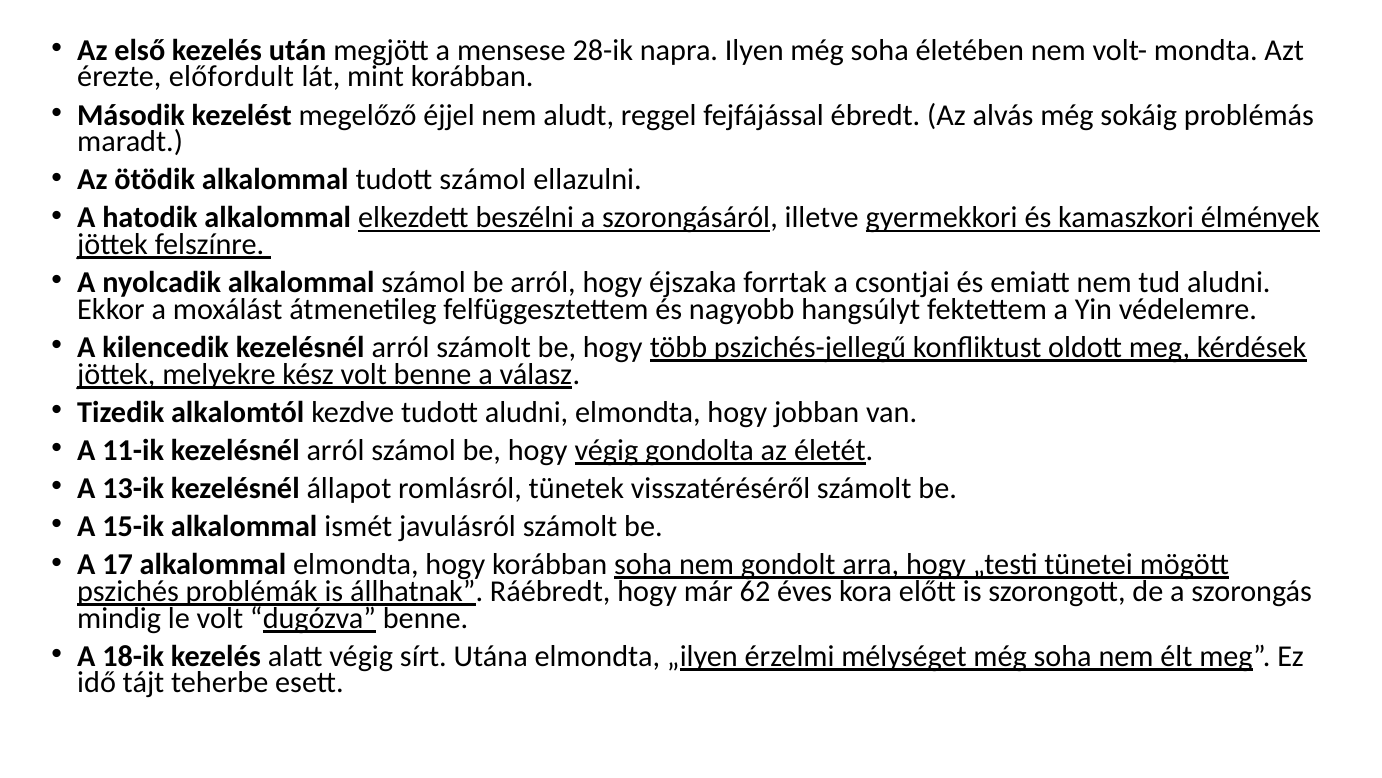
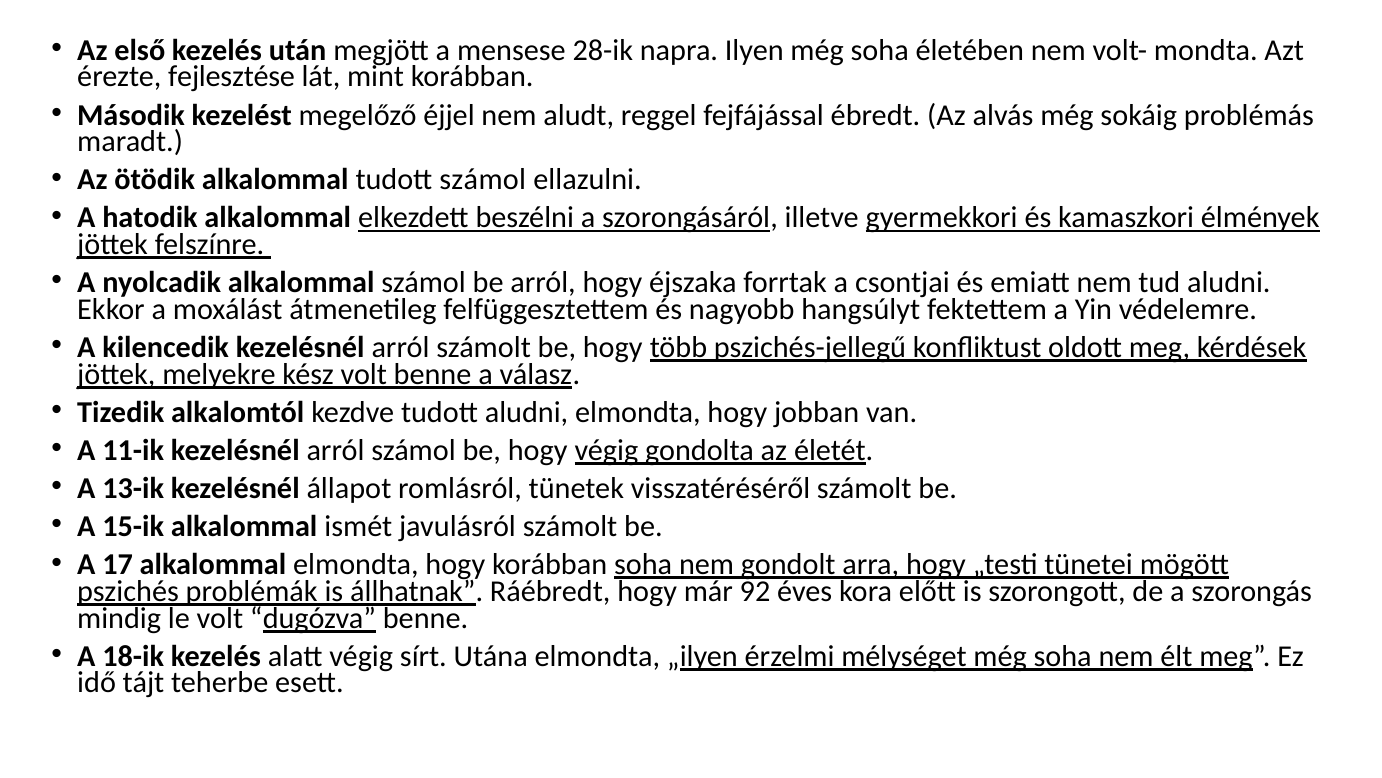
előfordult: előfordult -> fejlesztése (232, 77)
62: 62 -> 92 (755, 591)
